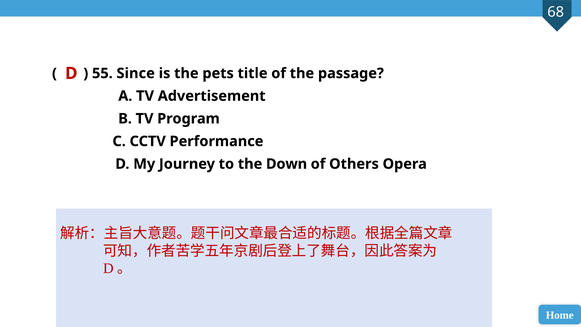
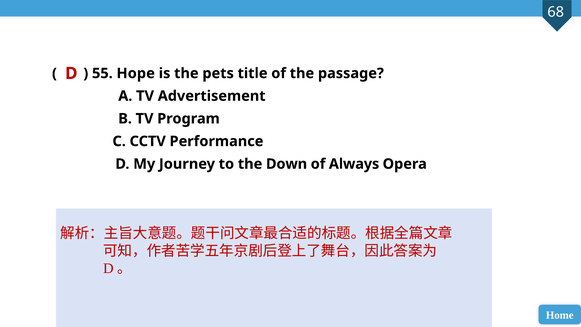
Since: Since -> Hope (136, 73)
Others: Others -> Always (354, 164)
